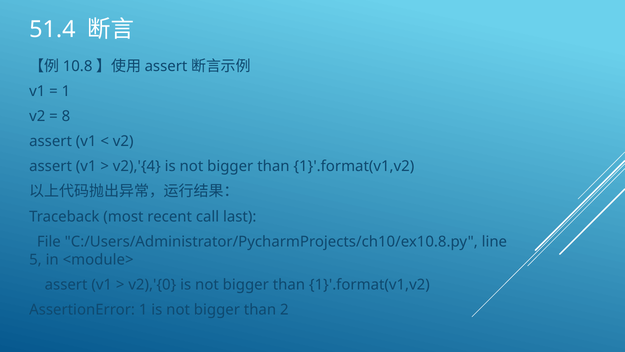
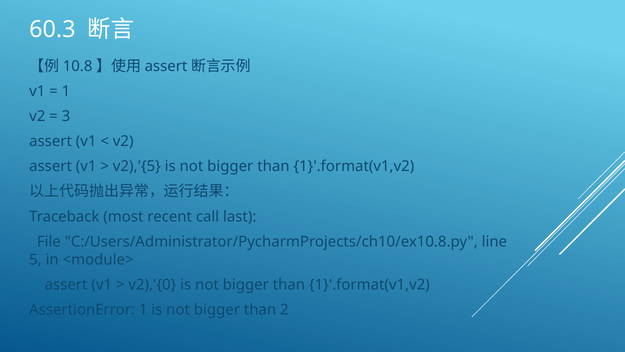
51.4: 51.4 -> 60.3 (52, 29)
8: 8 -> 3 (66, 116)
v2),'{4: v2),'{4 -> v2),'{5 (137, 166)
